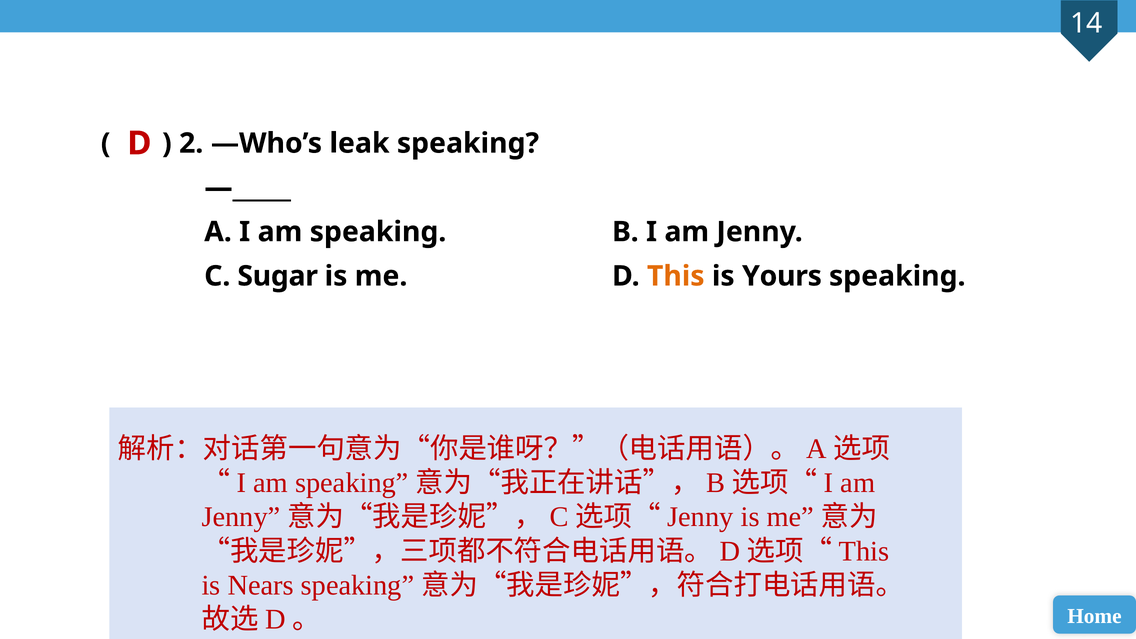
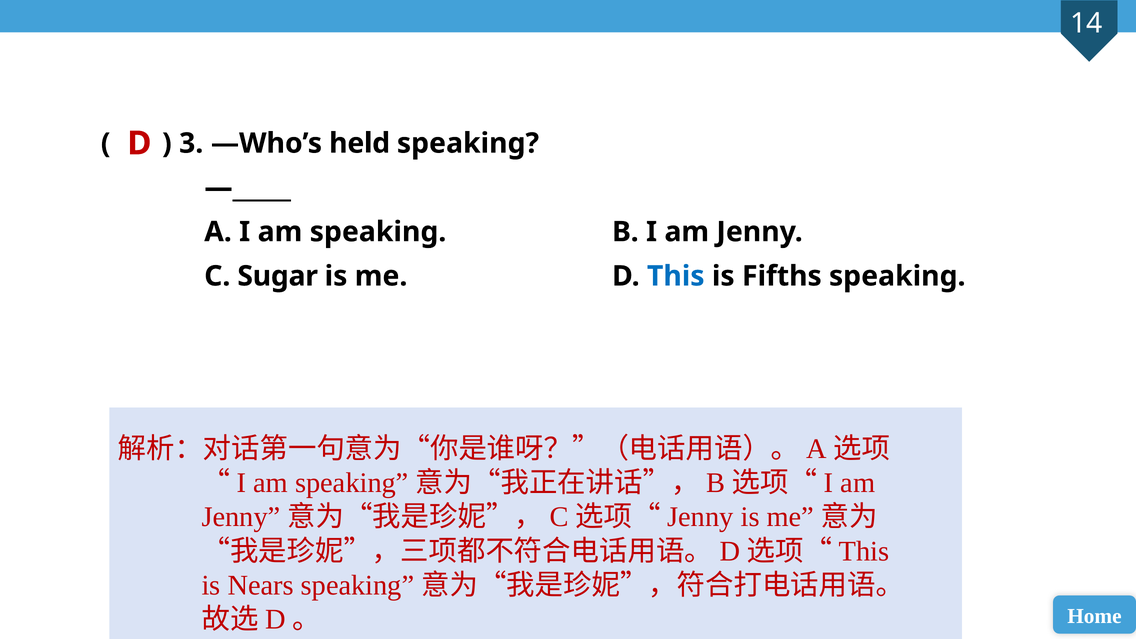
2: 2 -> 3 (191, 143)
leak: leak -> held (360, 143)
This colour: orange -> blue (676, 276)
Yours: Yours -> Fifths (782, 276)
